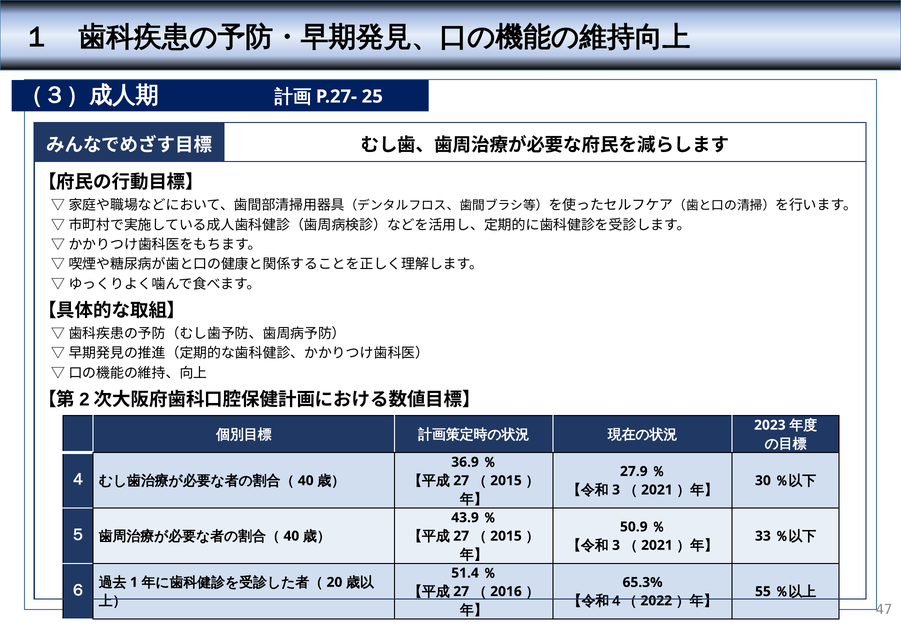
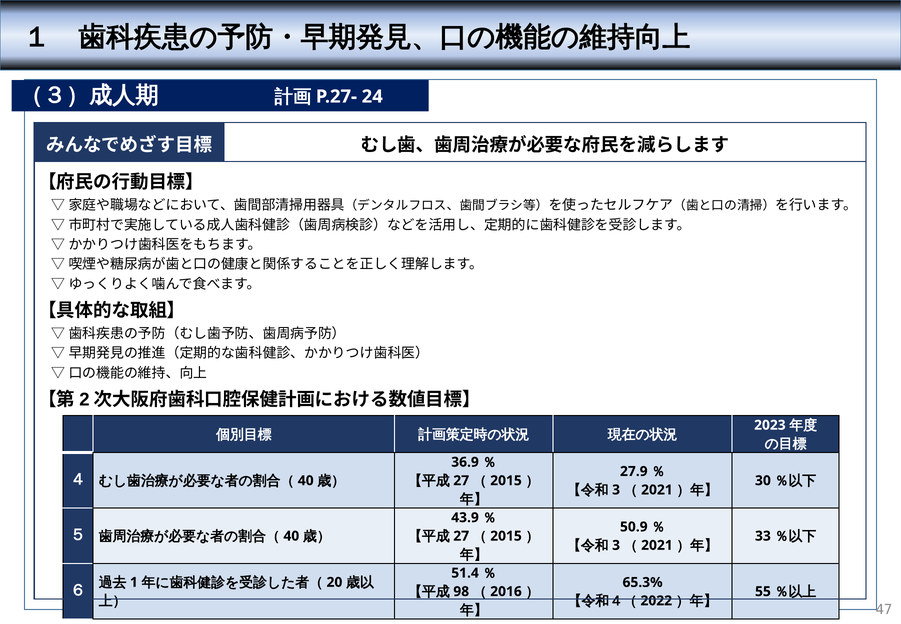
25: 25 -> 24 (372, 96)
27: 27 -> 98 (461, 591)
